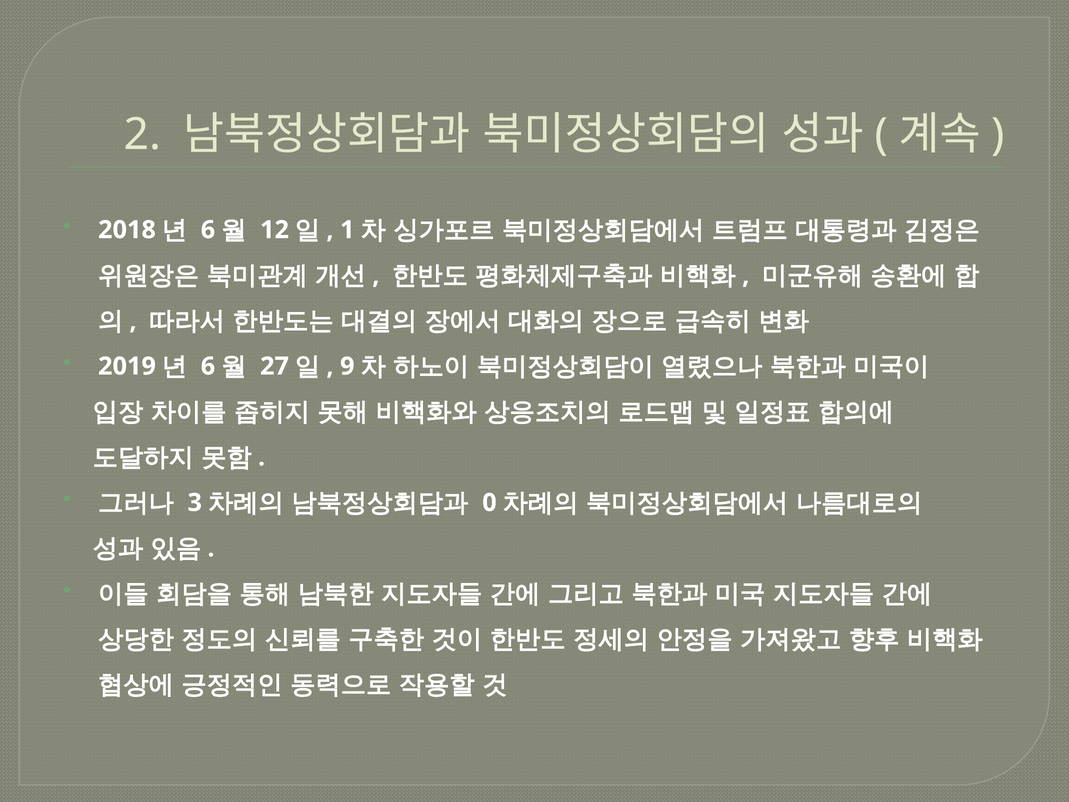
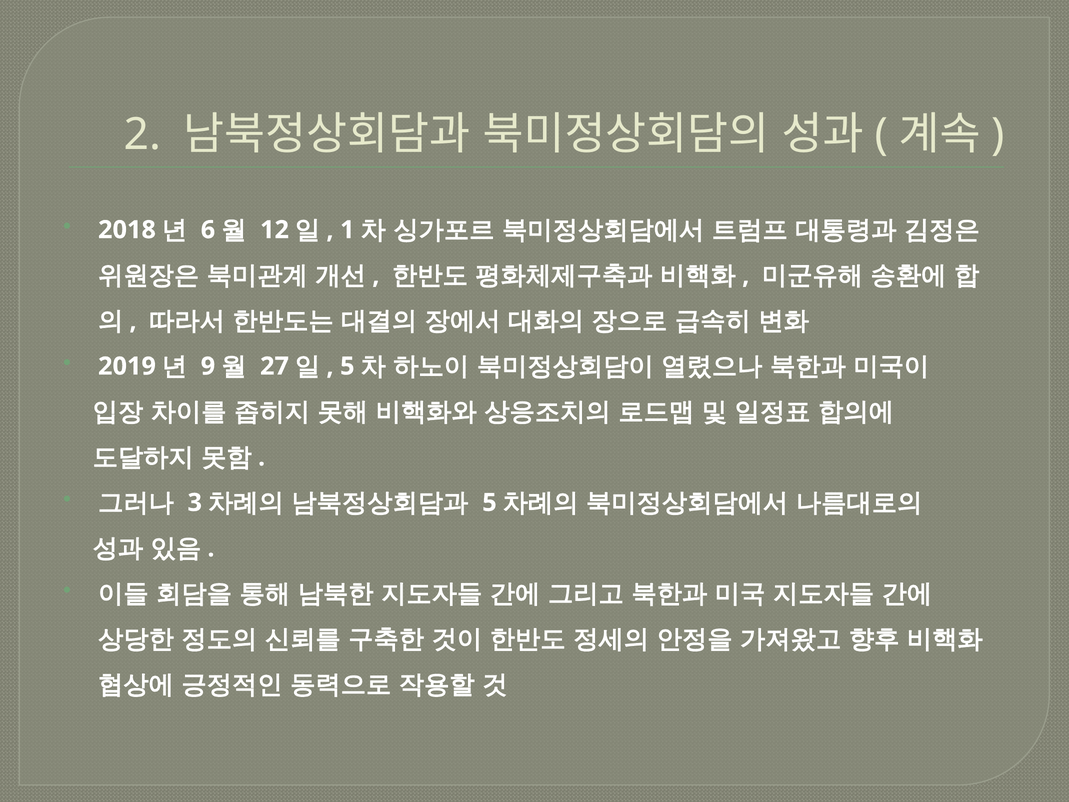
6: 6 -> 9 (208, 366)
9: 9 -> 5 (347, 366)
0: 0 -> 5 (489, 503)
